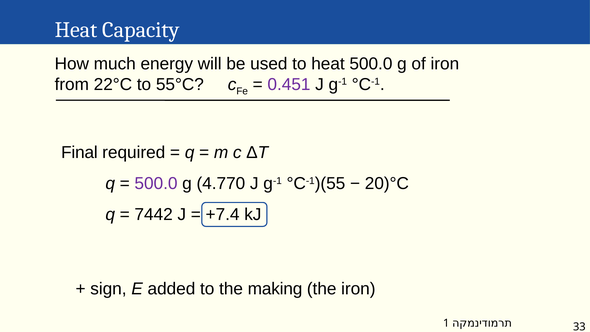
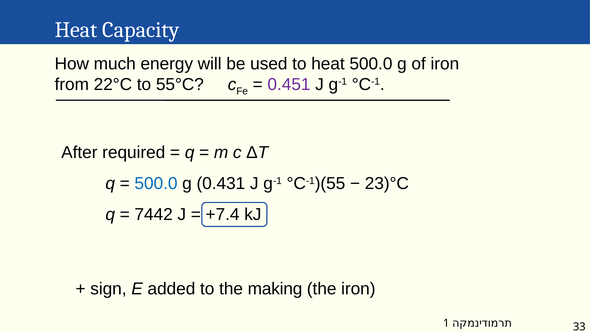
Final: Final -> After (79, 152)
500.0 colour: purple -> blue (156, 183)
4.770: 4.770 -> 0.431 (221, 183)
20)°C: 20)°C -> 23)°C (387, 183)
